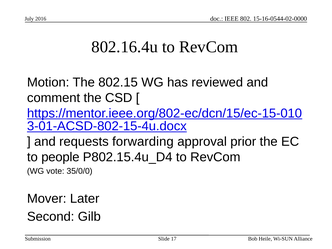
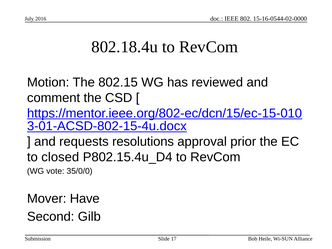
802.16.4u: 802.16.4u -> 802.18.4u (125, 47)
forwarding: forwarding -> resolutions (143, 142)
people: people -> closed (60, 157)
Later: Later -> Have (85, 199)
